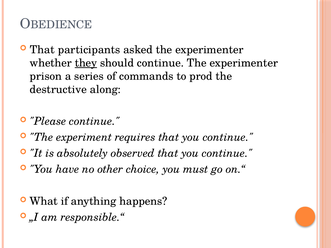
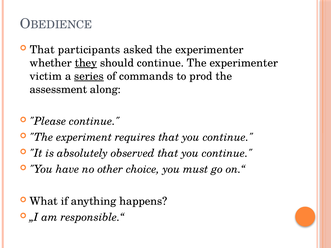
prison: prison -> victim (46, 76)
series underline: none -> present (89, 76)
destructive: destructive -> assessment (58, 89)
